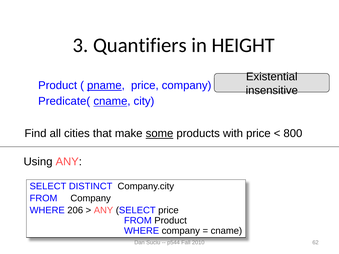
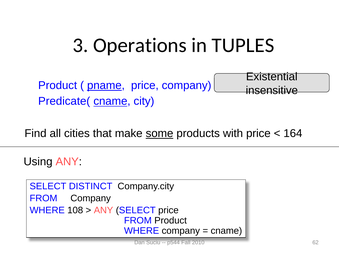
Quantifiers: Quantifiers -> Operations (140, 45)
HEIGHT: HEIGHT -> TUPLES (243, 45)
800: 800 -> 164 (293, 134)
206: 206 -> 108 (75, 211)
